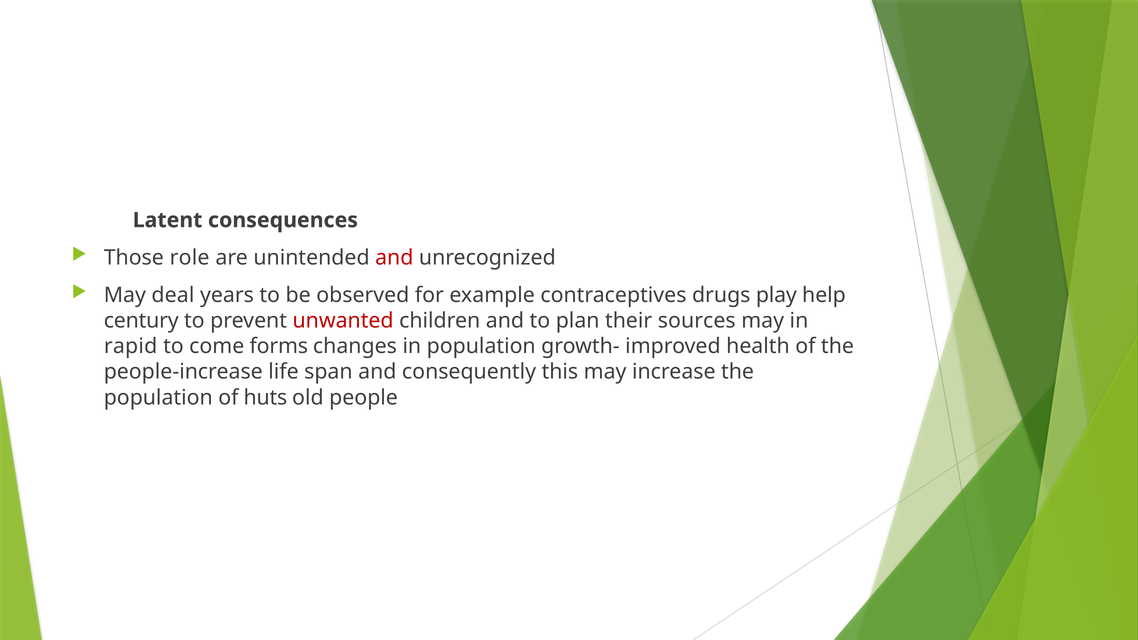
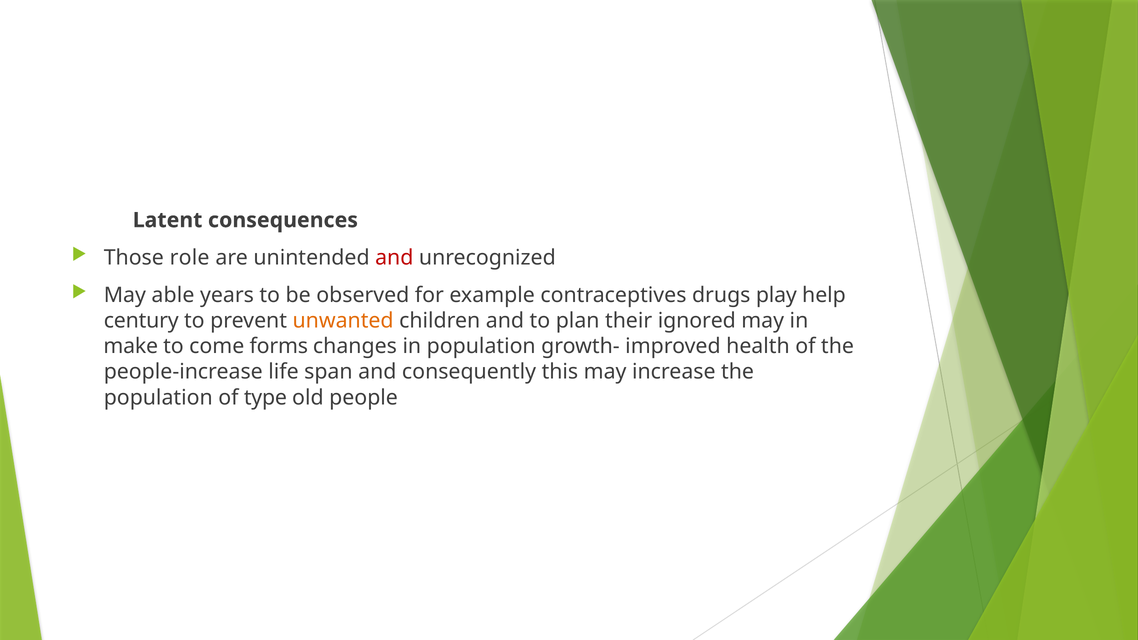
deal: deal -> able (173, 295)
unwanted colour: red -> orange (343, 321)
sources: sources -> ignored (697, 321)
rapid: rapid -> make (131, 346)
huts: huts -> type (265, 398)
